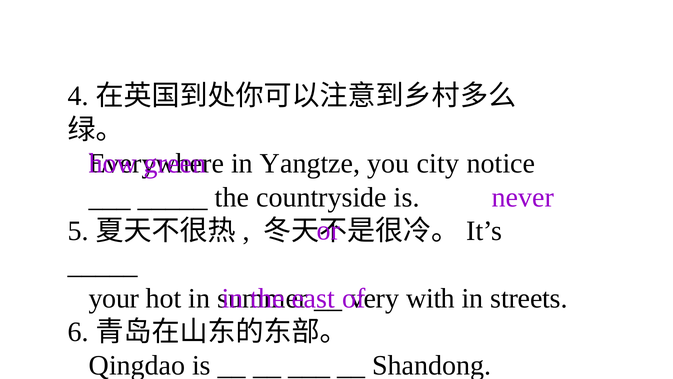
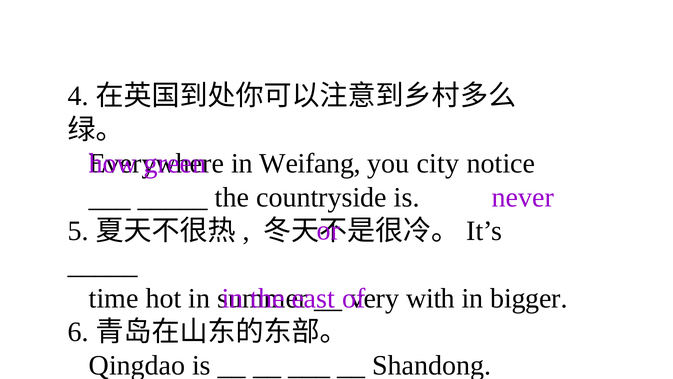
Yangtze: Yangtze -> Weifang (310, 163)
your: your -> time (114, 298)
streets: streets -> bigger (529, 298)
